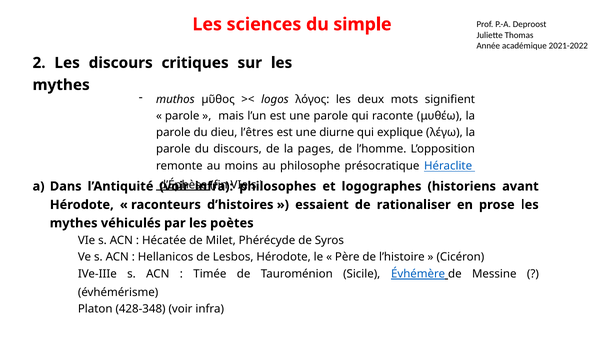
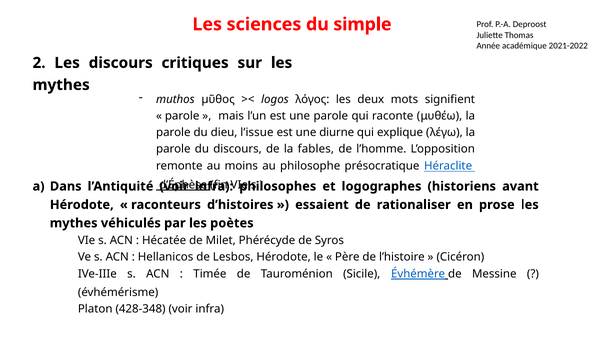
l’êtres: l’êtres -> l’issue (257, 133)
pages: pages -> fables (316, 149)
